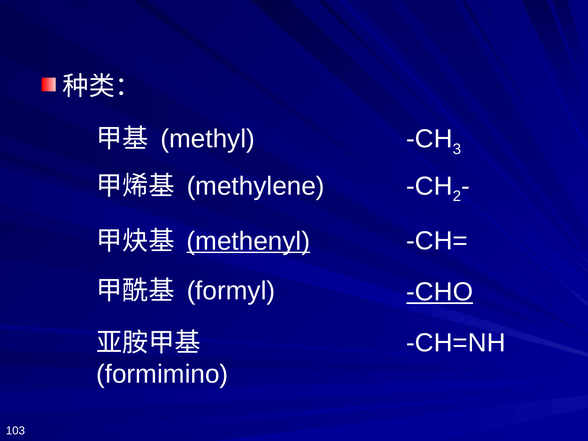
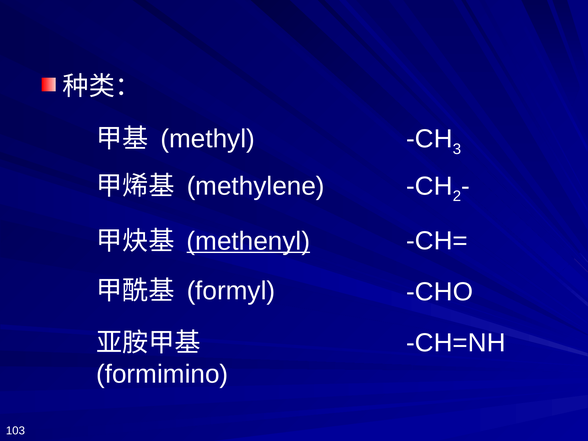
CHO underline: present -> none (440, 292)
